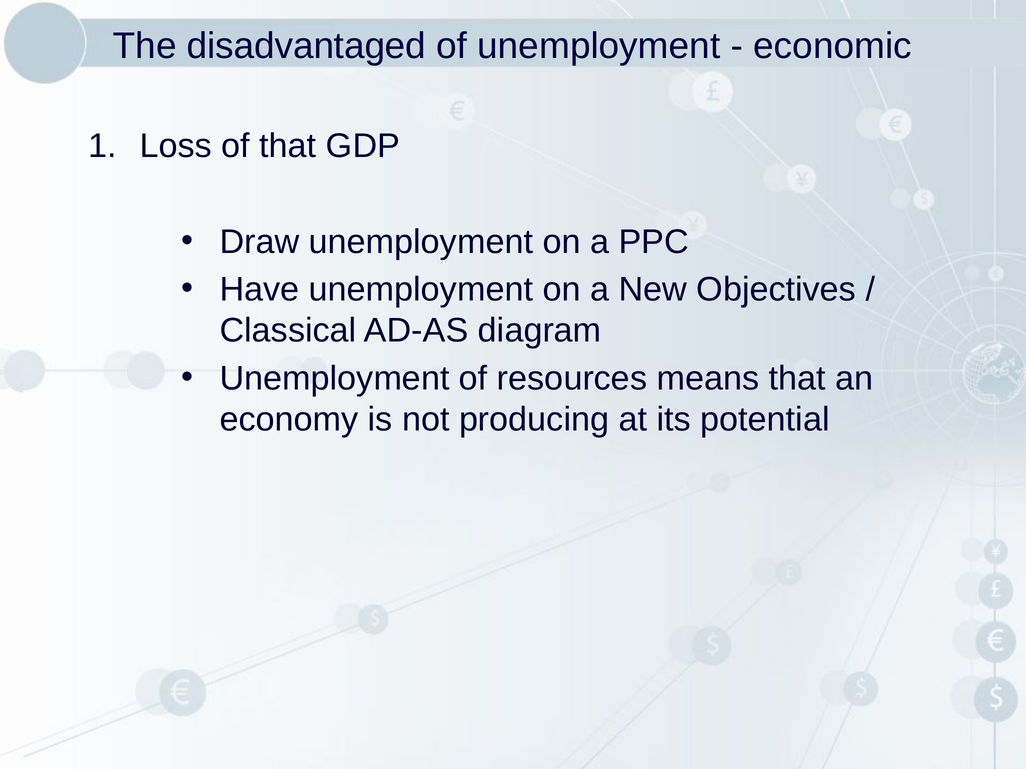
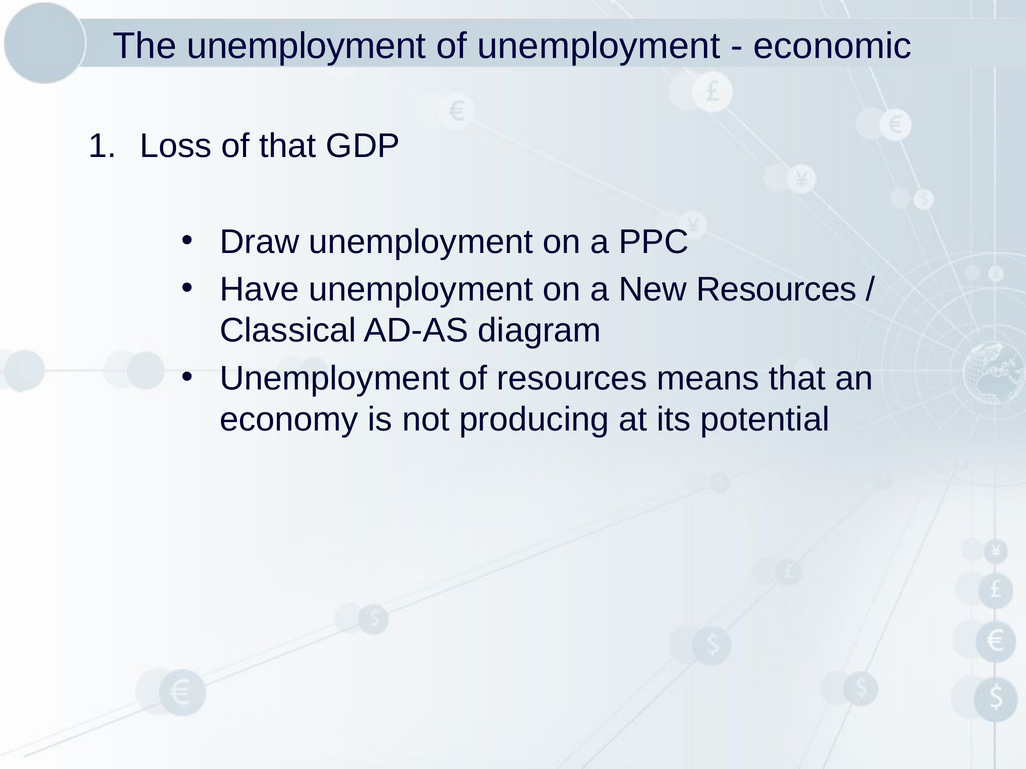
The disadvantaged: disadvantaged -> unemployment (307, 46)
New Objectives: Objectives -> Resources (776, 290)
